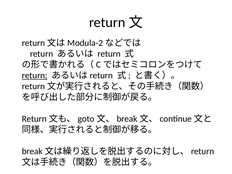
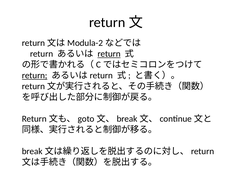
return underline: none -> present (109, 54)
